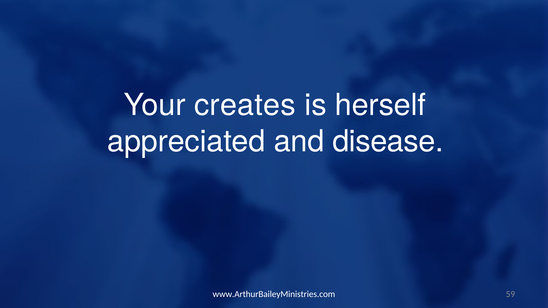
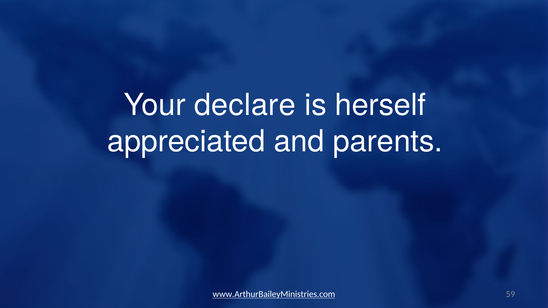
creates: creates -> declare (245, 105)
disease: disease -> parents (388, 142)
www.ArthurBaileyMinistries.com underline: none -> present (274, 295)
